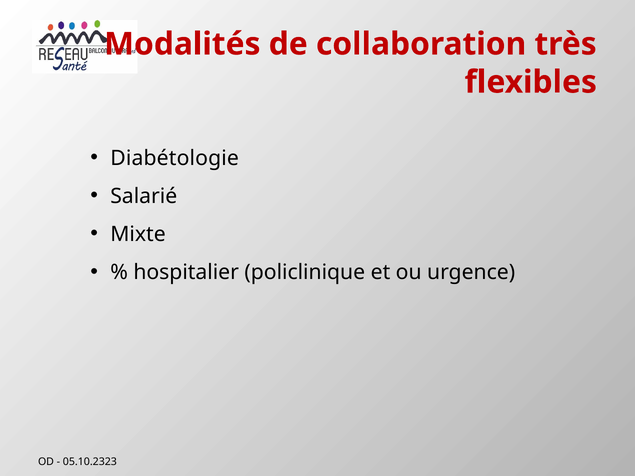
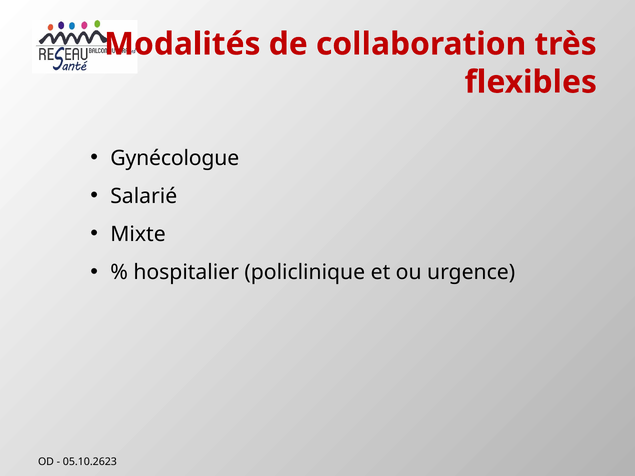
Diabétologie: Diabétologie -> Gynécologue (175, 158)
05.10.2323: 05.10.2323 -> 05.10.2623 (90, 462)
